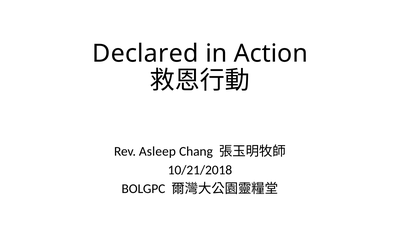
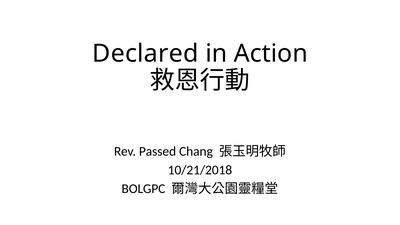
Asleep: Asleep -> Passed (158, 152)
